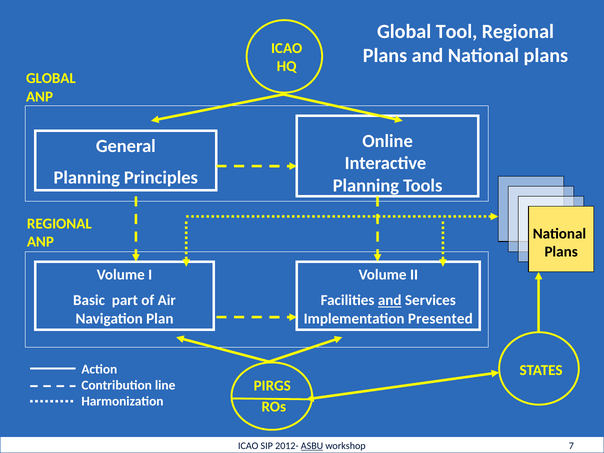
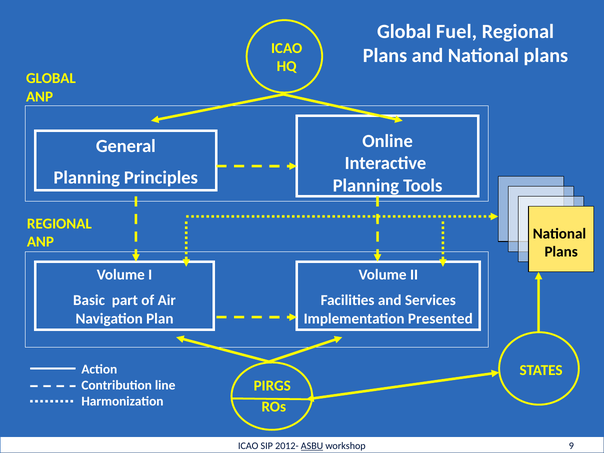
Tool: Tool -> Fuel (456, 32)
and underline: present -> none (390, 300)
7: 7 -> 9 (571, 446)
